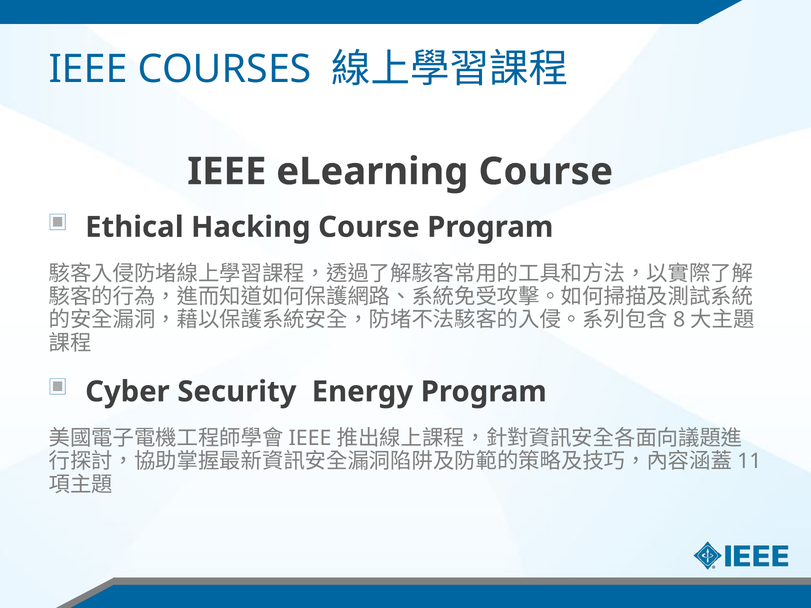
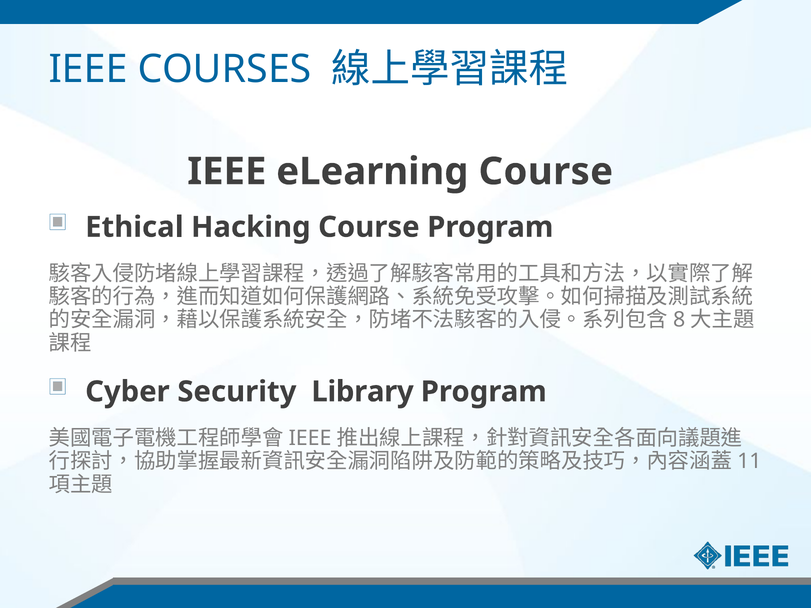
Energy: Energy -> Library (363, 392)
